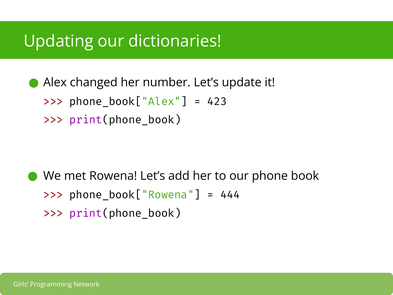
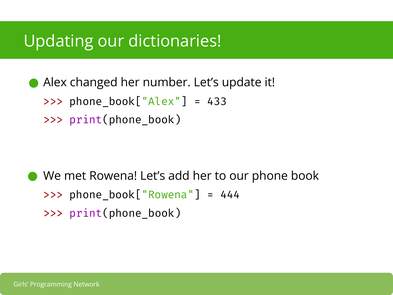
423: 423 -> 433 (217, 101)
